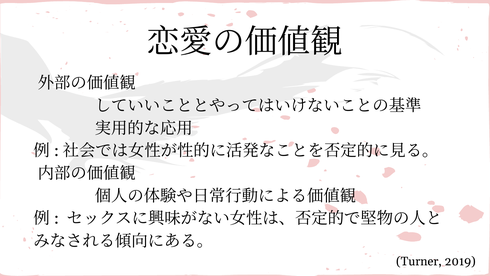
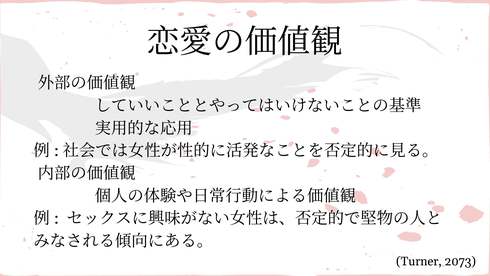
2019: 2019 -> 2073 (460, 261)
